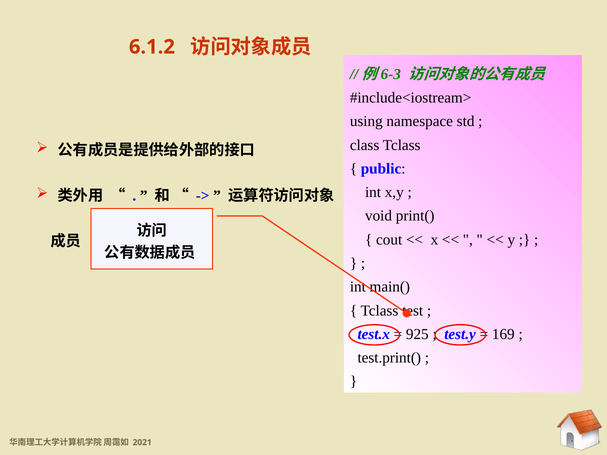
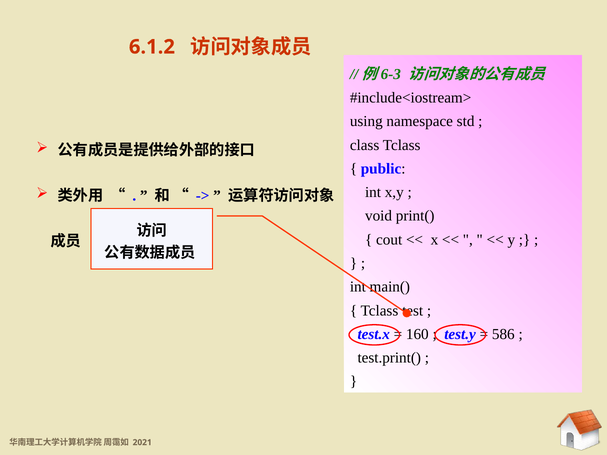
925: 925 -> 160 (417, 334)
169: 169 -> 586 (503, 334)
